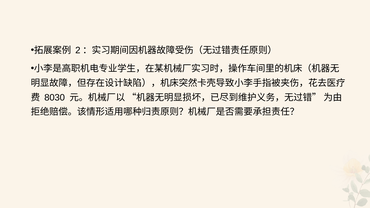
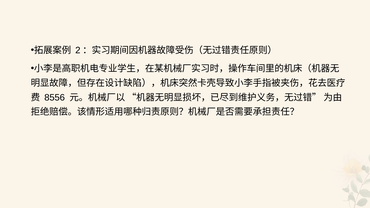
8030: 8030 -> 8556 (55, 98)
